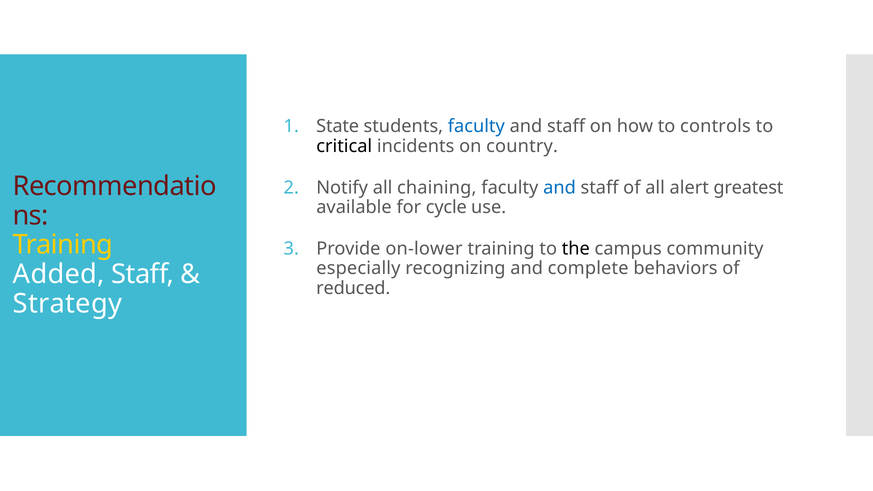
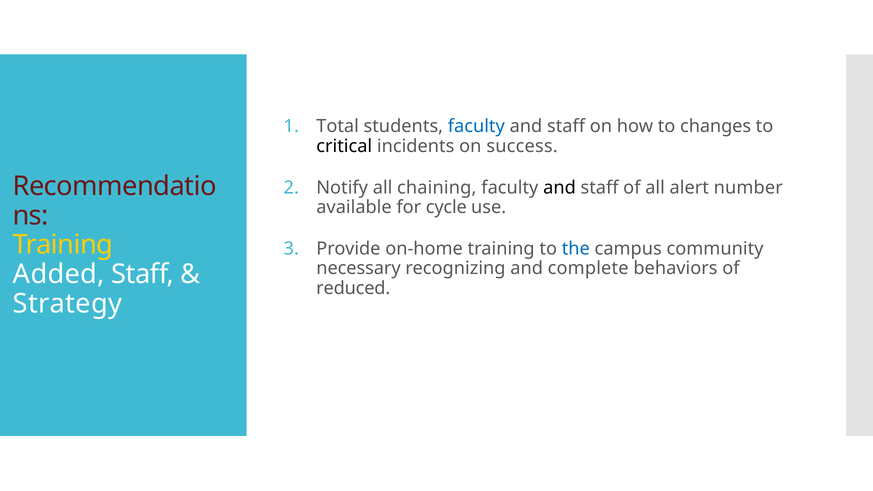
State: State -> Total (338, 126)
controls: controls -> changes (716, 126)
country: country -> success (522, 146)
and colour: blue -> black (560, 188)
greatest: greatest -> number (748, 188)
on-lower: on-lower -> on-home (424, 249)
the colour: black -> blue (576, 249)
especially: especially -> necessary (359, 268)
